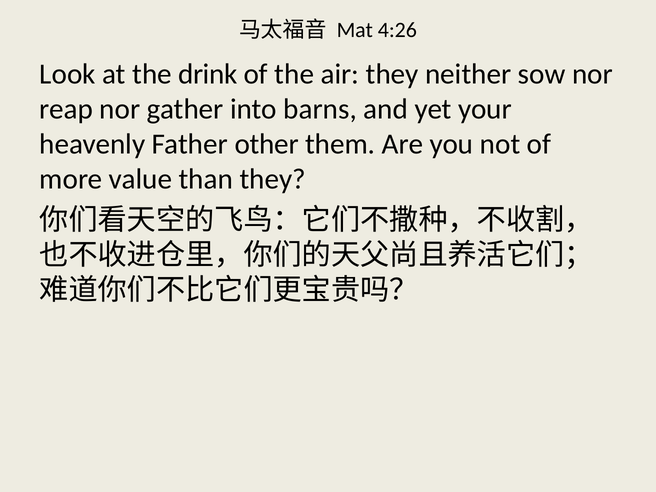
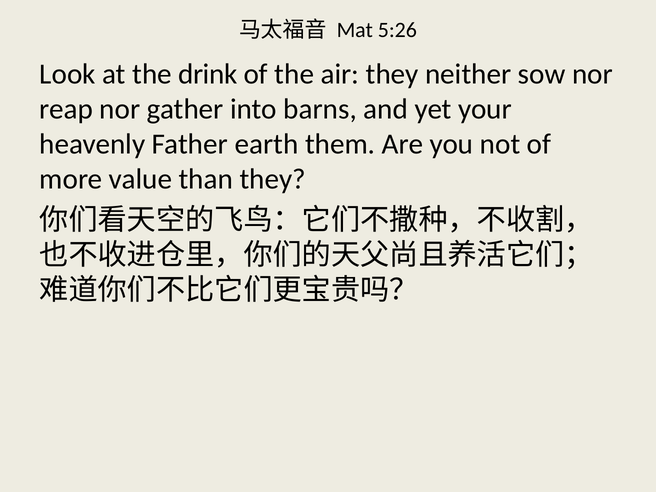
4:26: 4:26 -> 5:26 (397, 30)
other: other -> earth (267, 144)
